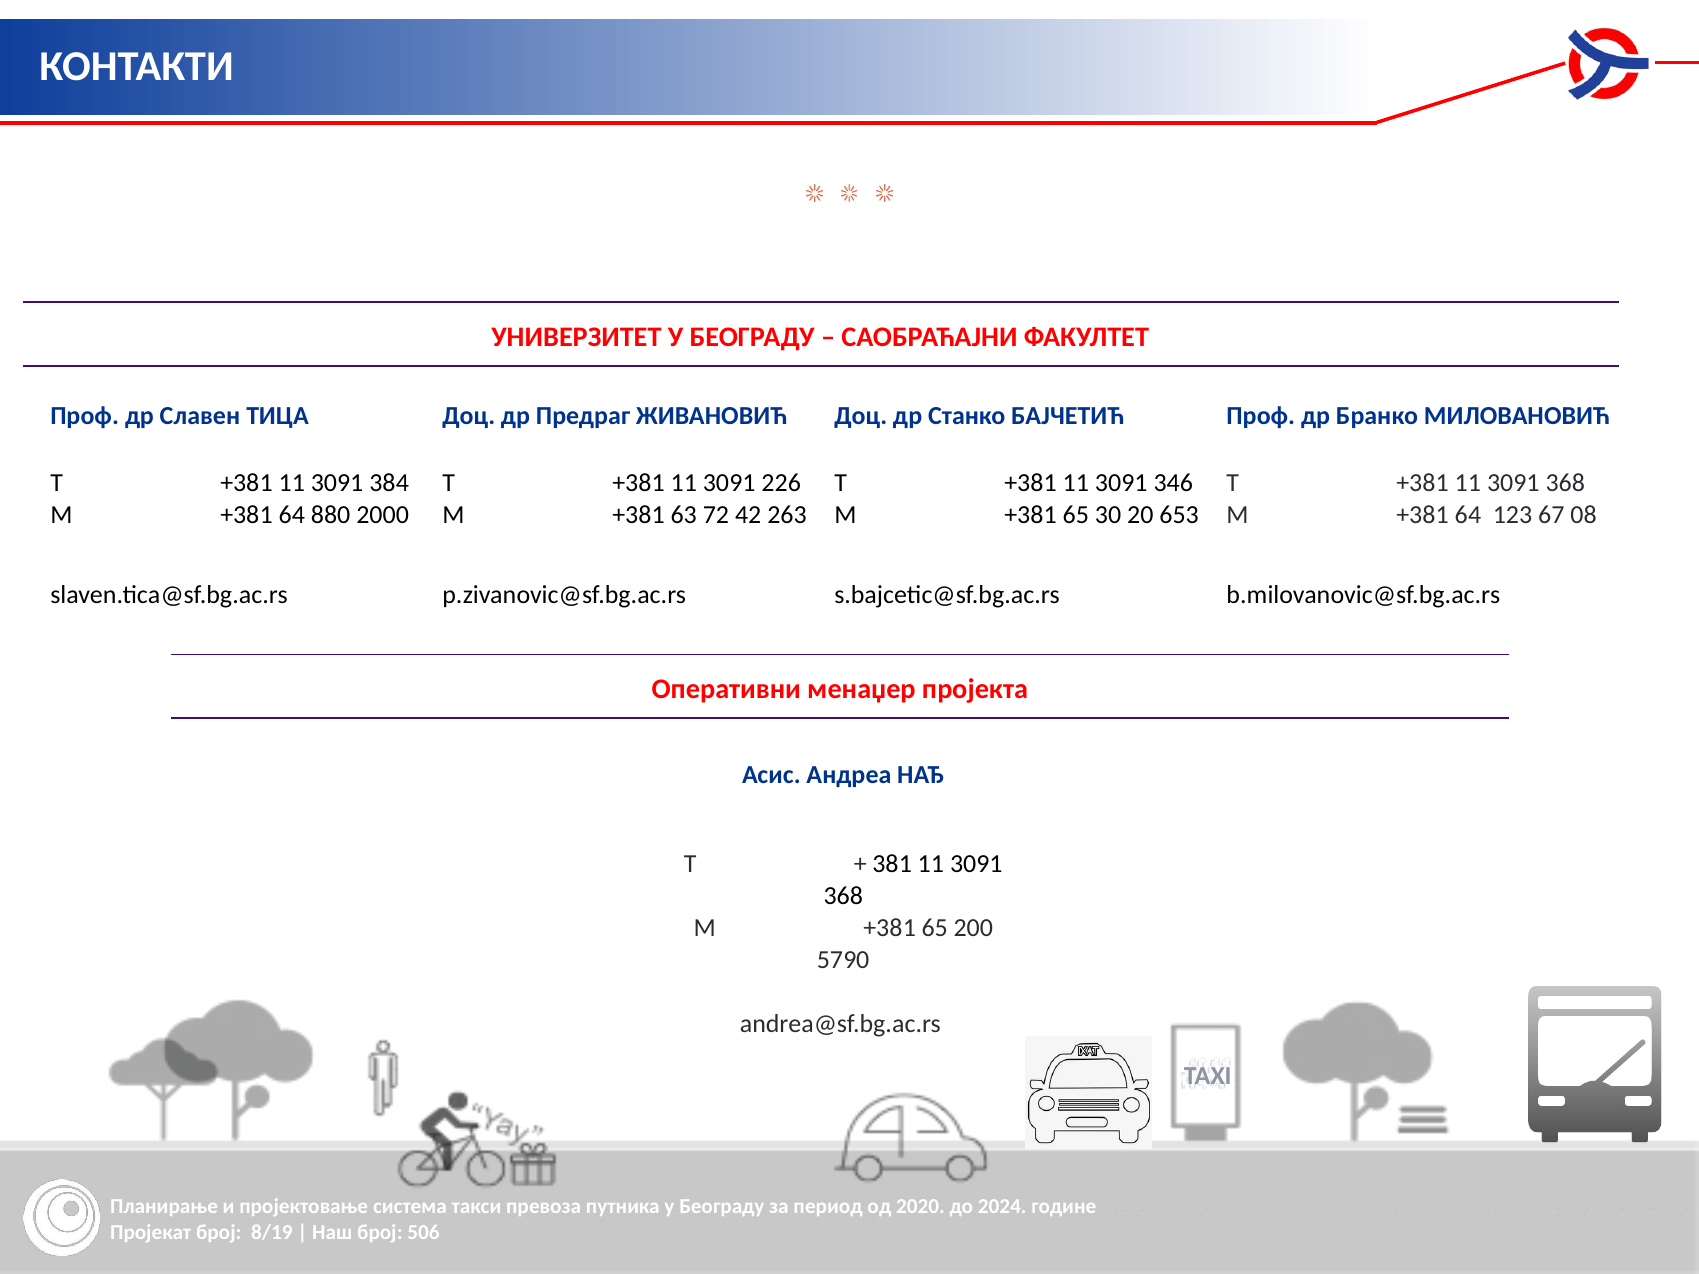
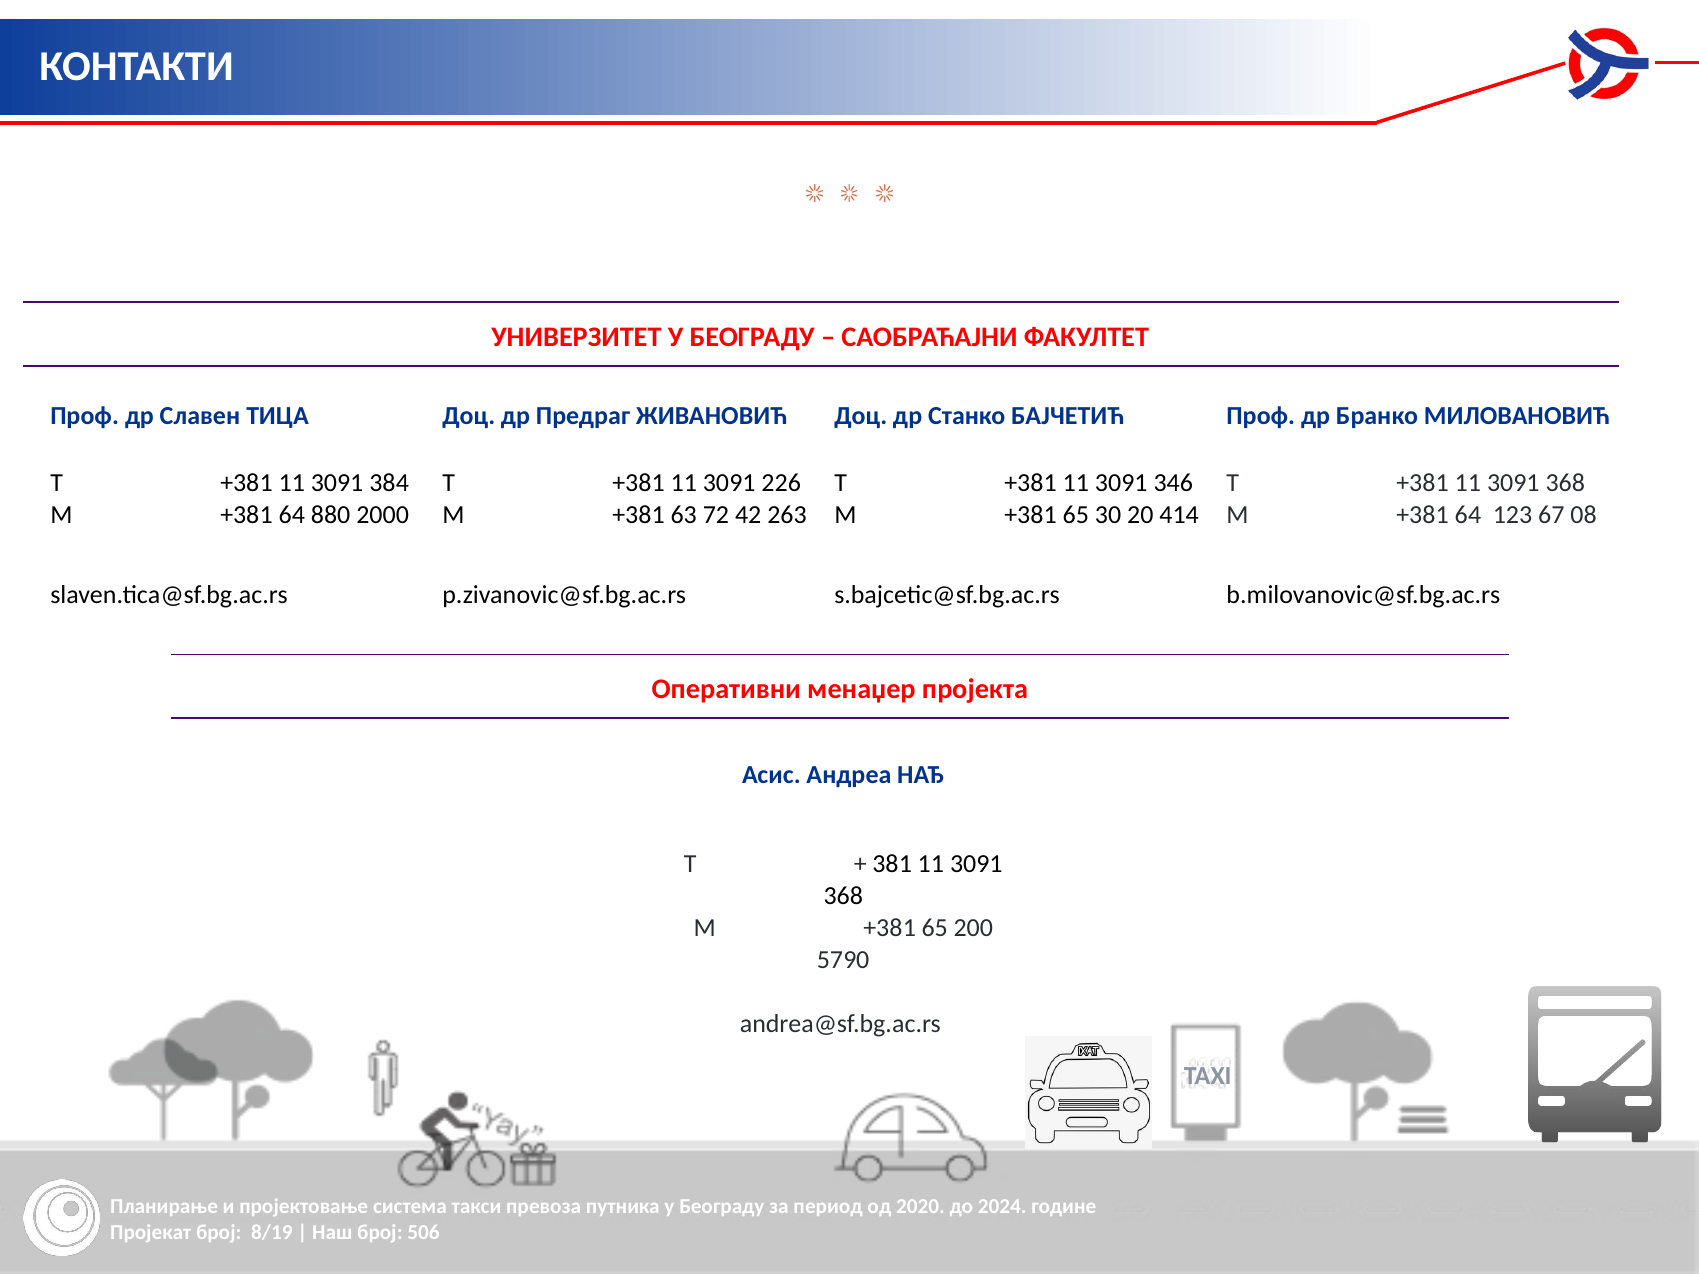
653: 653 -> 414 (1179, 515)
